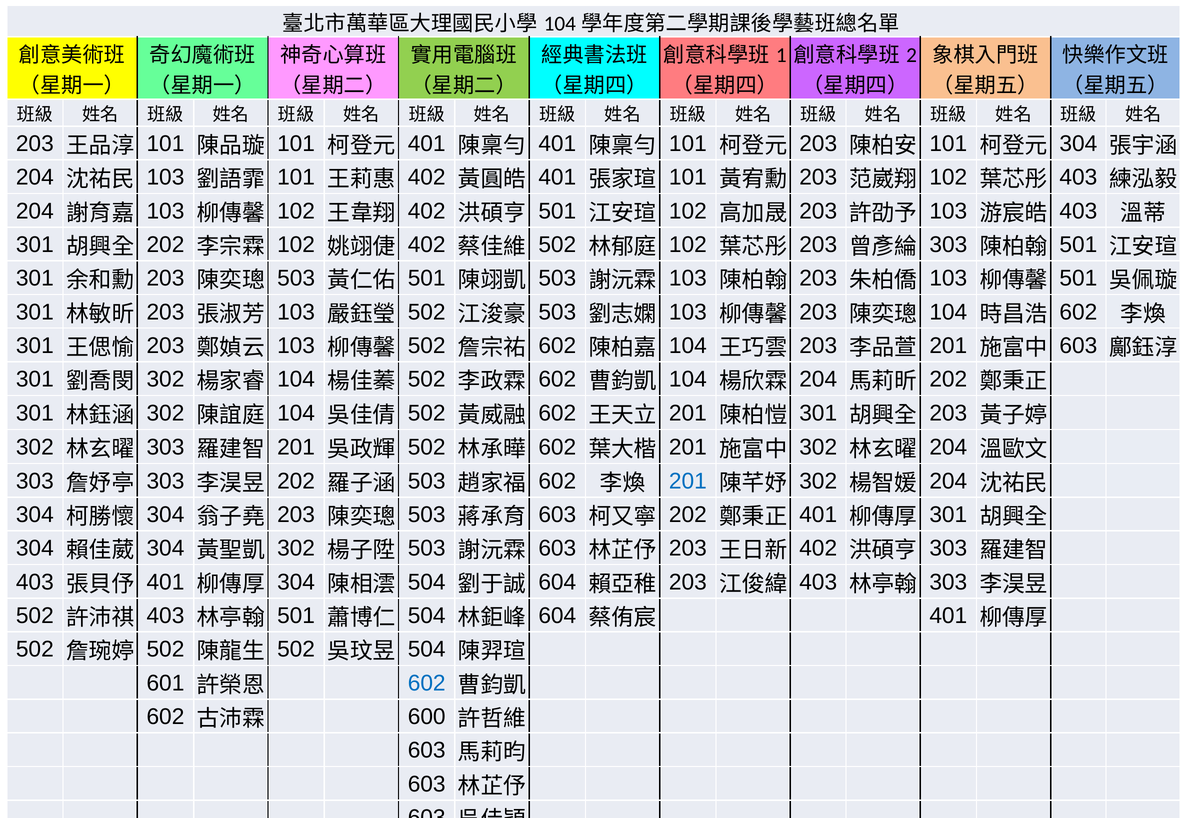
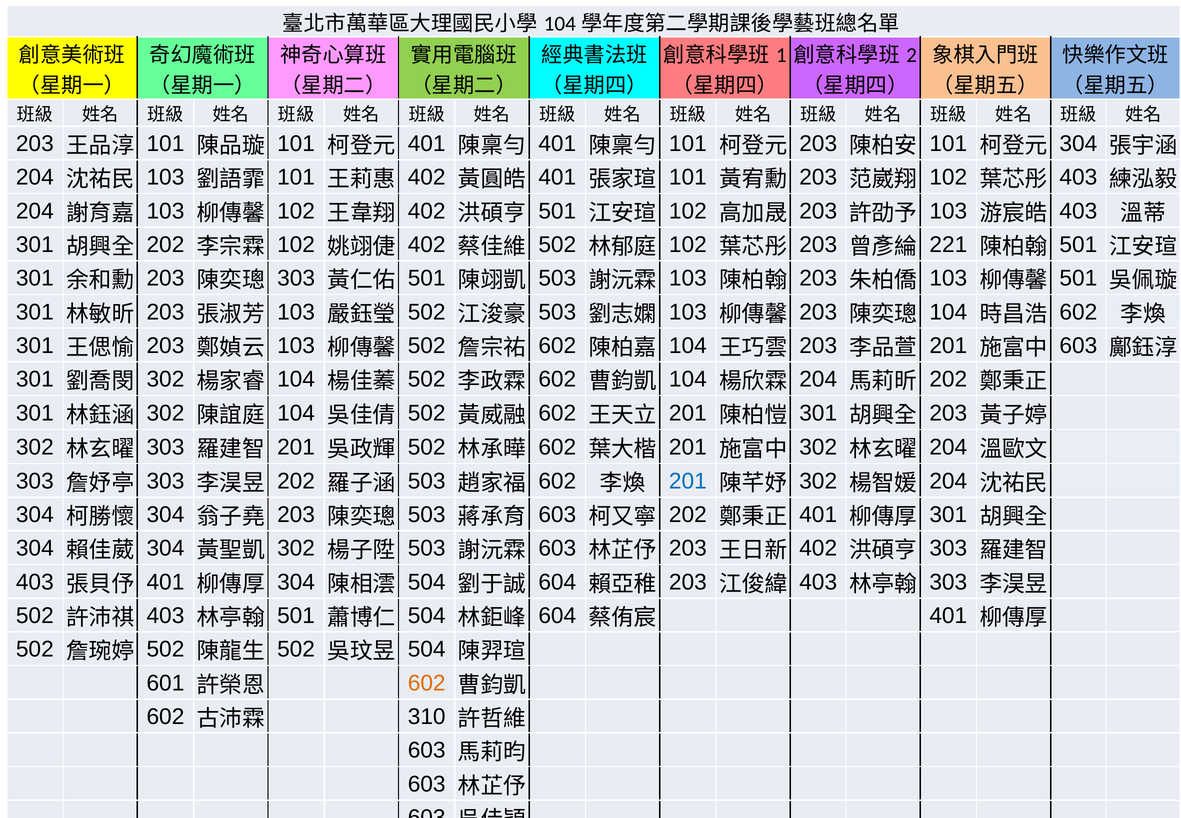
303: 303 -> 221 (948, 245)
503: 503 -> 303 (296, 278)
602 colour: blue -> orange (427, 683)
600: 600 -> 310 (427, 716)
